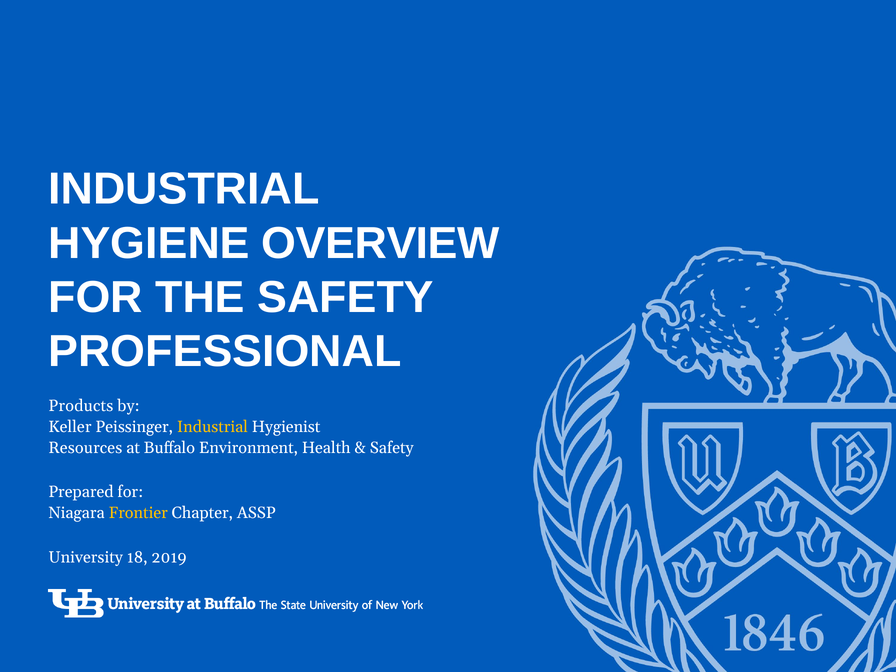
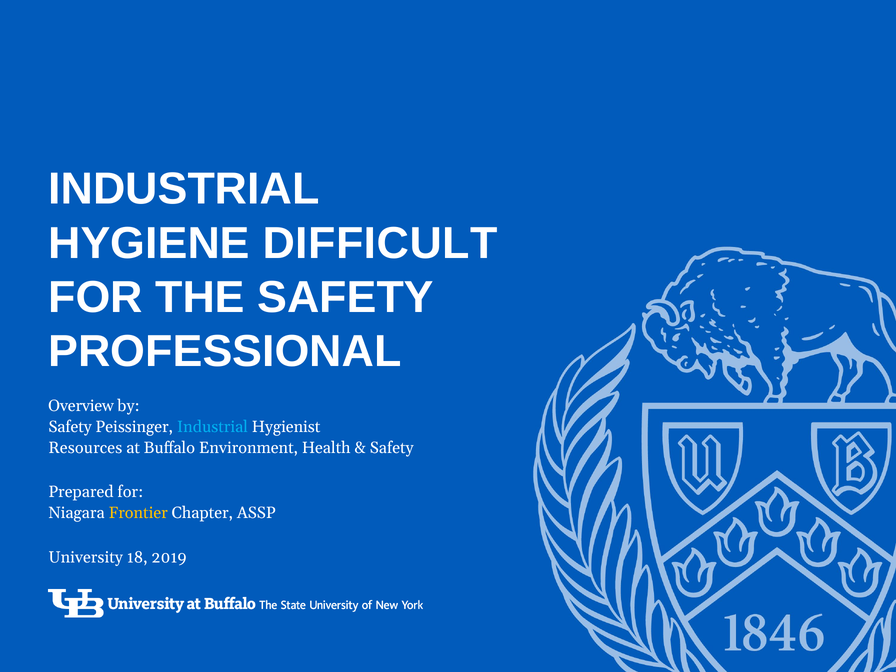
OVERVIEW: OVERVIEW -> DIFFICULT (380, 243)
Products: Products -> Overview (81, 406)
Keller: Keller -> Safety (70, 427)
Industrial colour: yellow -> light blue (212, 427)
